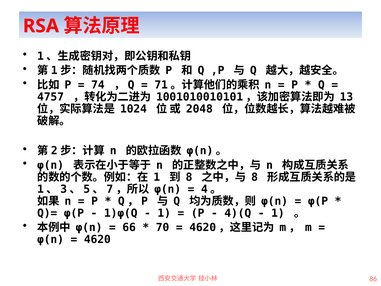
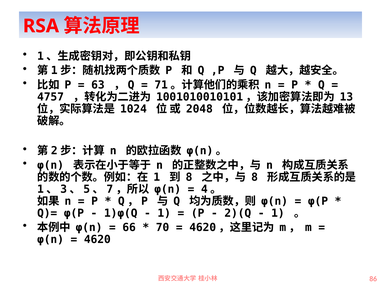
74: 74 -> 63 (98, 85)
4)(Q: 4)(Q -> 2)(Q (238, 213)
